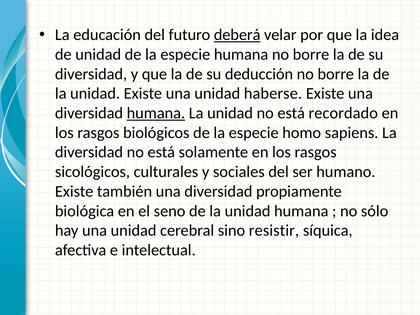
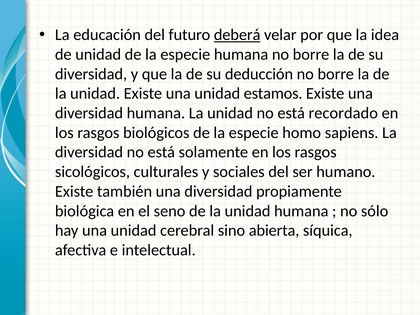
haberse: haberse -> estamos (273, 94)
humana underline: present -> none (156, 113)
resistir: resistir -> abierta (274, 231)
